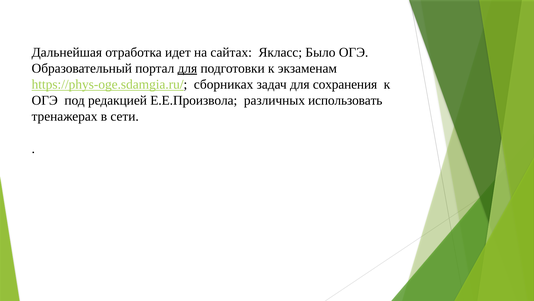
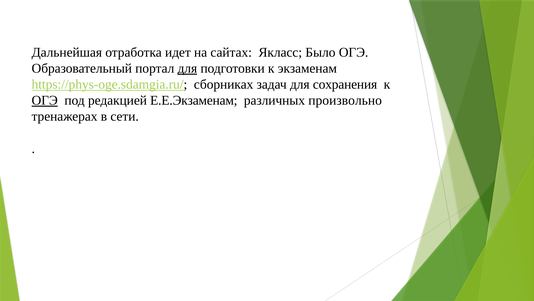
ОГЭ underline: none -> present (45, 100)
Е.Е.Произвола: Е.Е.Произвола -> Е.Е.Экзаменам (194, 100)
использовать: использовать -> произвольно (345, 100)
